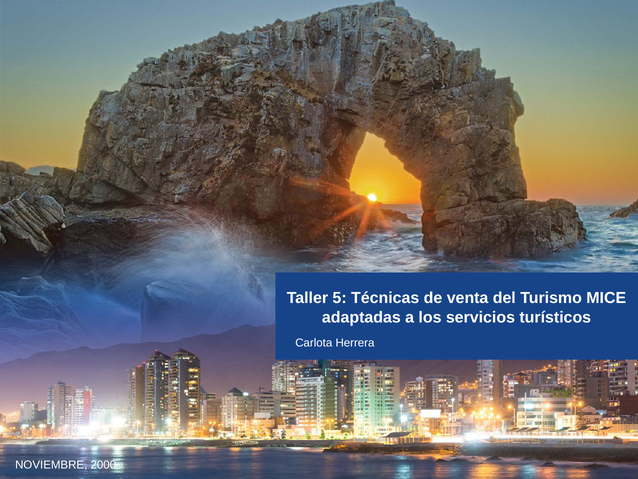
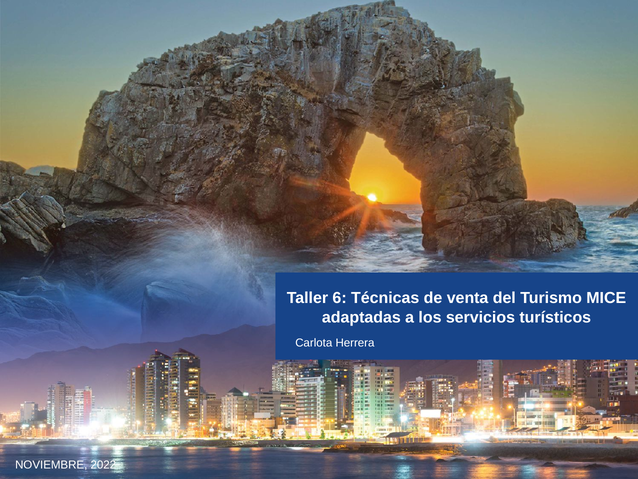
5: 5 -> 6 (340, 298)
2000: 2000 -> 2022 (103, 464)
